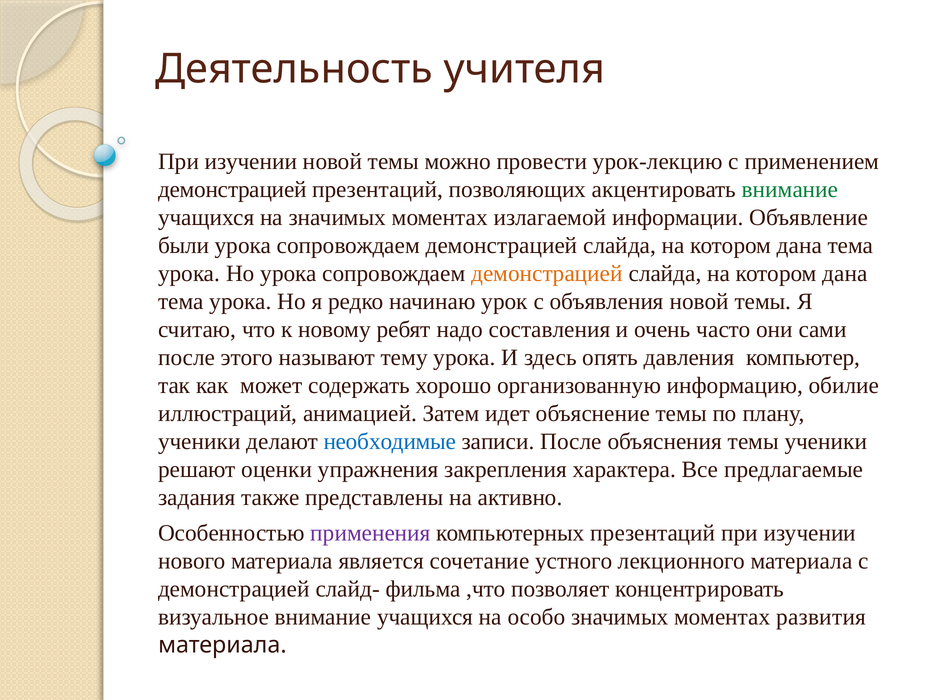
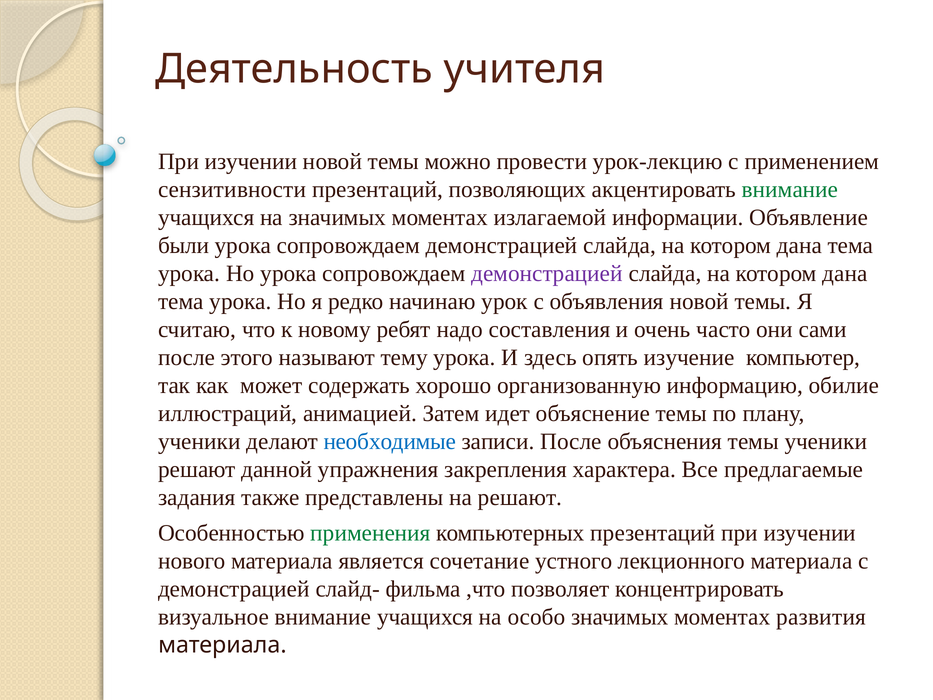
демонстрацией: демонстрацией -> сензитивности (232, 189)
демонстрацией colour: orange -> purple (547, 273)
давления: давления -> изучение (689, 357)
оценки: оценки -> данной (277, 469)
на активно: активно -> решают (520, 497)
применения colour: purple -> green (370, 533)
